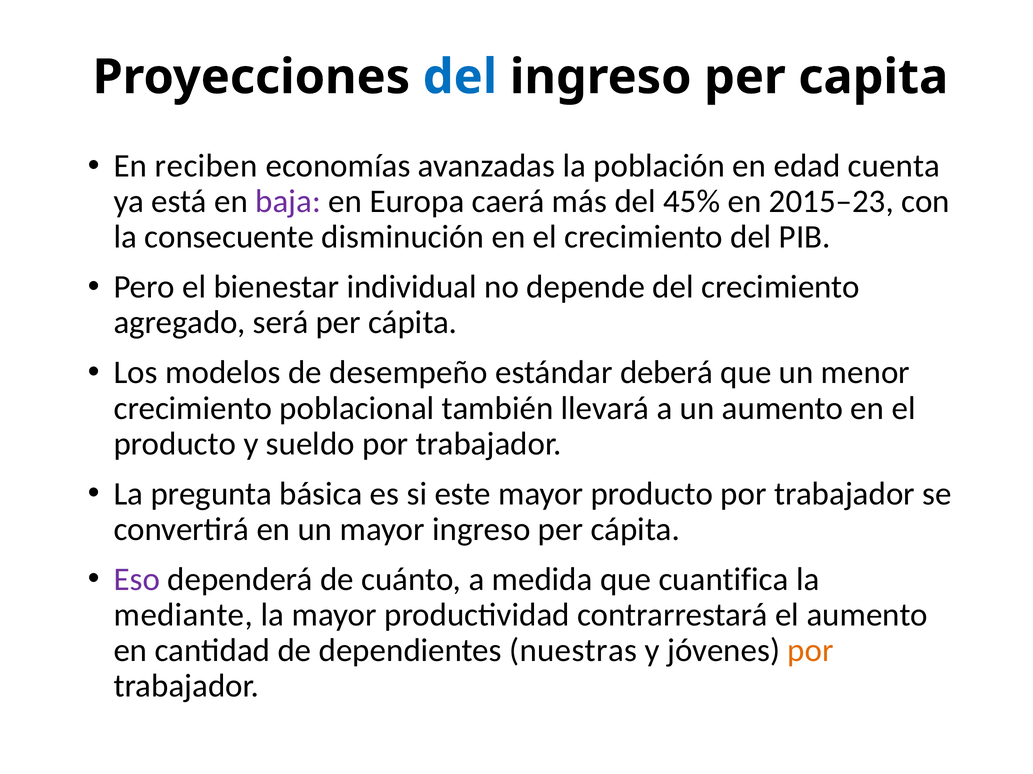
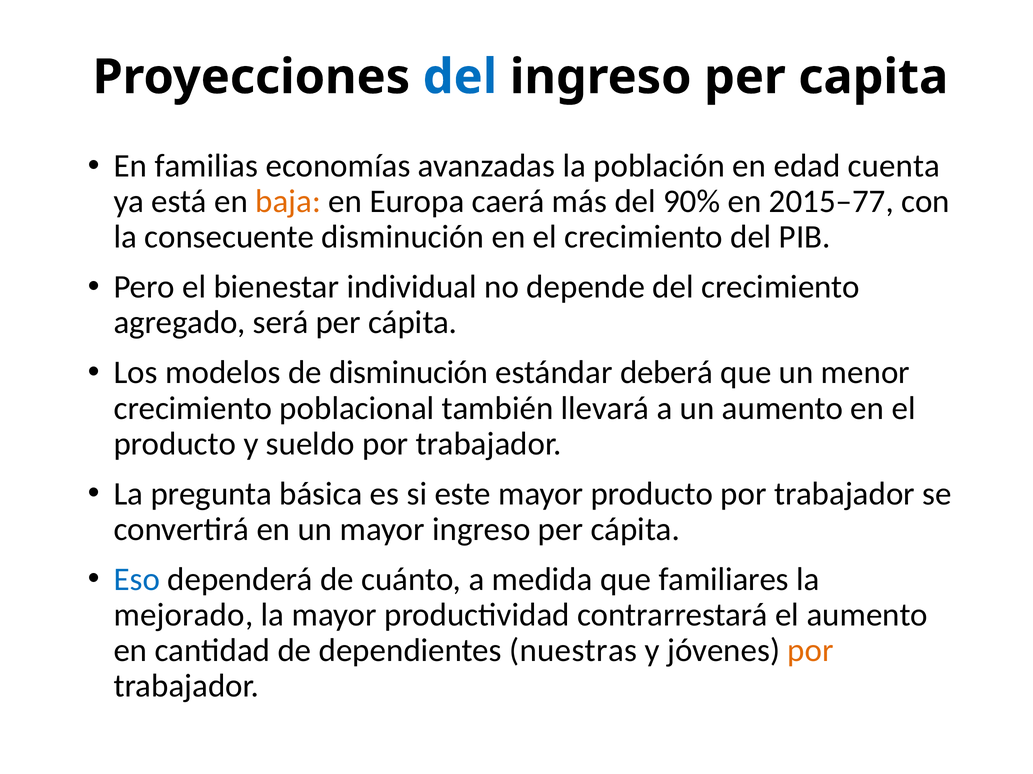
reciben: reciben -> familias (206, 166)
baja colour: purple -> orange (288, 202)
45%: 45% -> 90% (692, 202)
2015–23: 2015–23 -> 2015–77 (831, 202)
de desempeño: desempeño -> disminución (409, 373)
Eso colour: purple -> blue (137, 580)
cuantifica: cuantifica -> familiares (724, 580)
mediante: mediante -> mejorado (183, 615)
